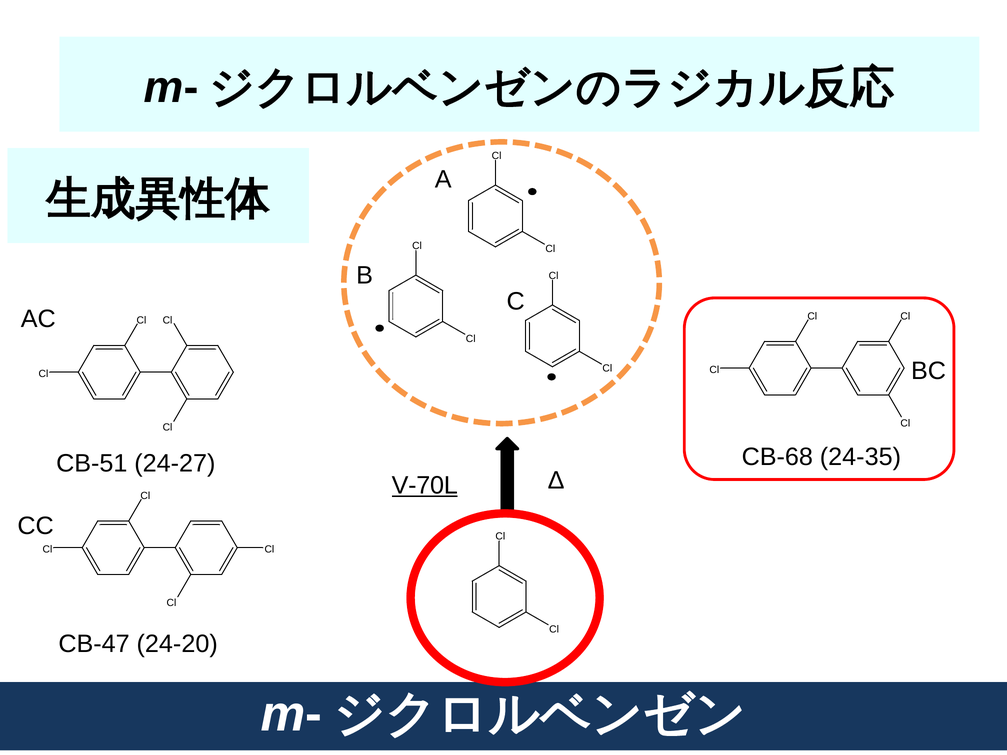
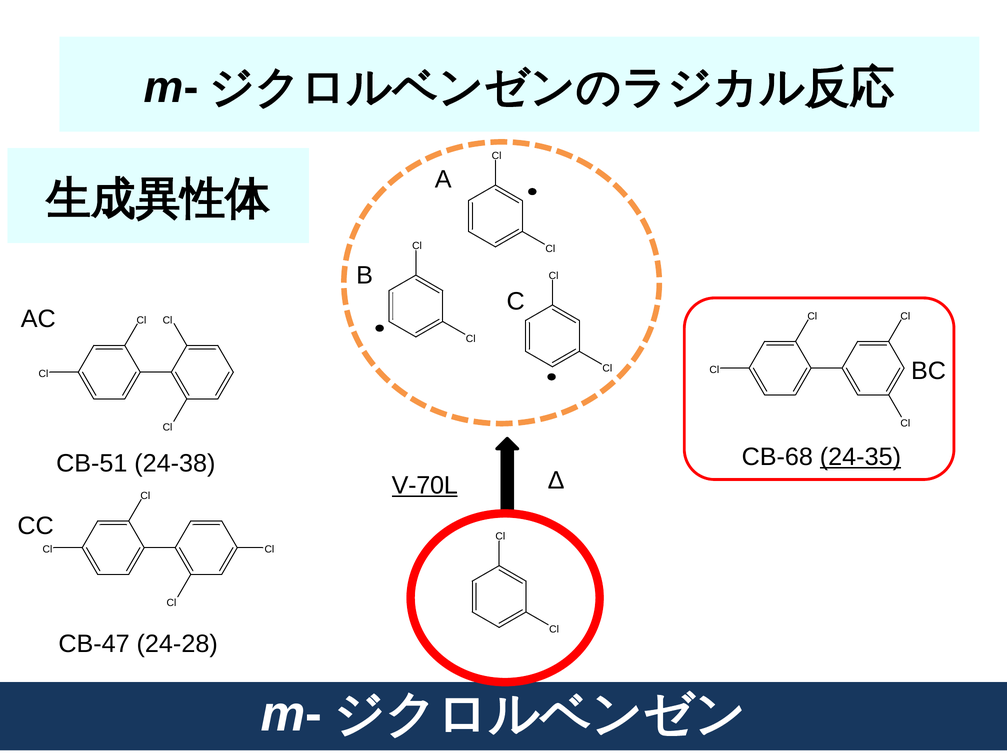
24-35 underline: none -> present (860, 457)
24-27: 24-27 -> 24-38 (175, 463)
24-20: 24-20 -> 24-28 (177, 644)
